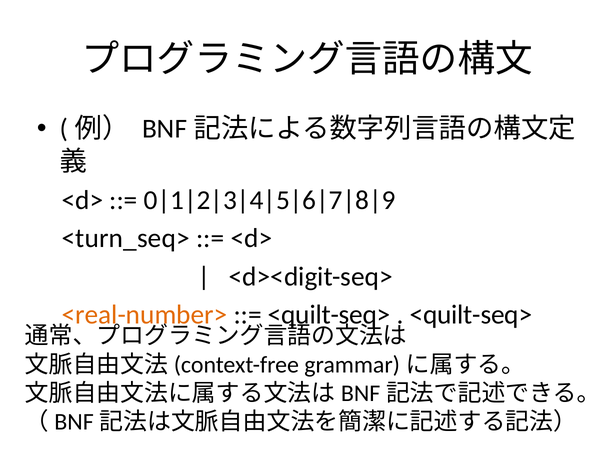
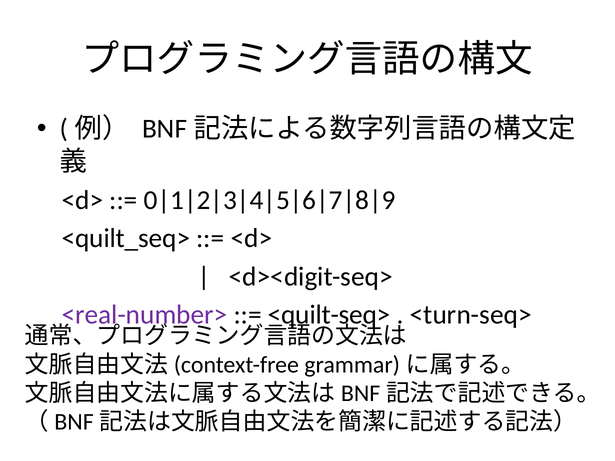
<turn_seq>: <turn_seq> -> <quilt_seq> (126, 238)
<real-number> colour: orange -> purple (144, 315)
<quilt-seq>: <quilt-seq> -> <turn-seq> (471, 315)
